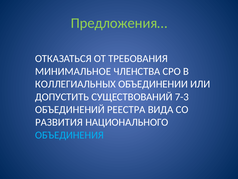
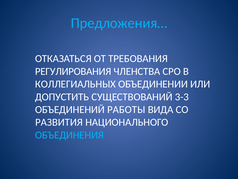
Предложения… colour: light green -> light blue (119, 23)
МИНИМАЛЬНОЕ: МИНИМАЛЬНОЕ -> РЕГУЛИРОВАНИЯ (73, 71)
7-3: 7-3 -> 3-3 (182, 97)
РЕЕСТРА: РЕЕСТРА -> РАБОТЫ (126, 109)
